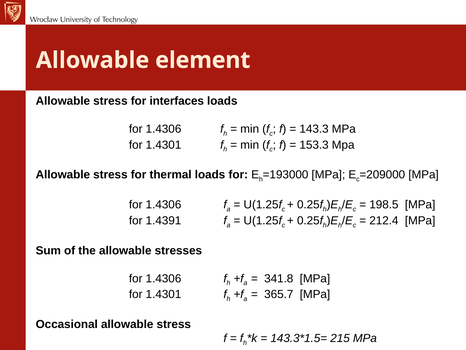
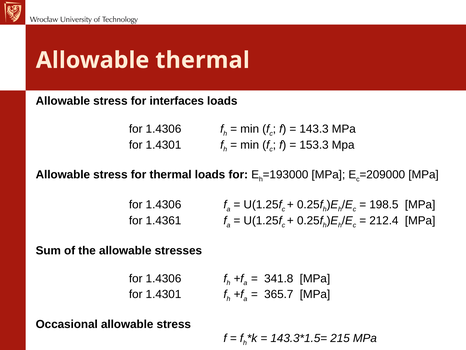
Allowable element: element -> thermal (203, 60)
1.4391: 1.4391 -> 1.4361 (163, 220)
